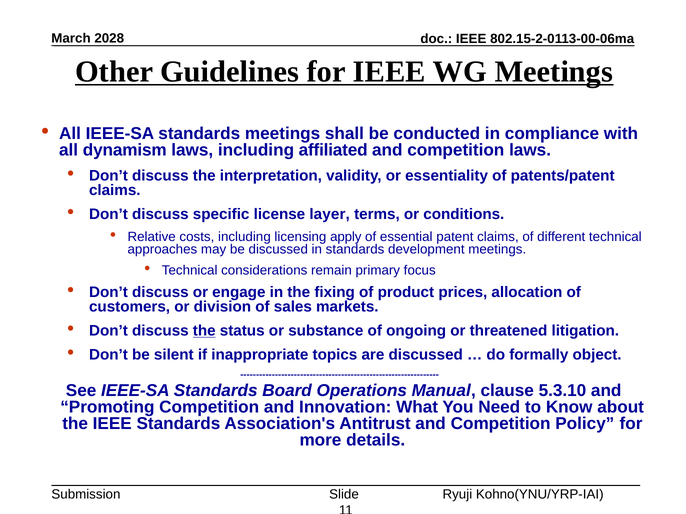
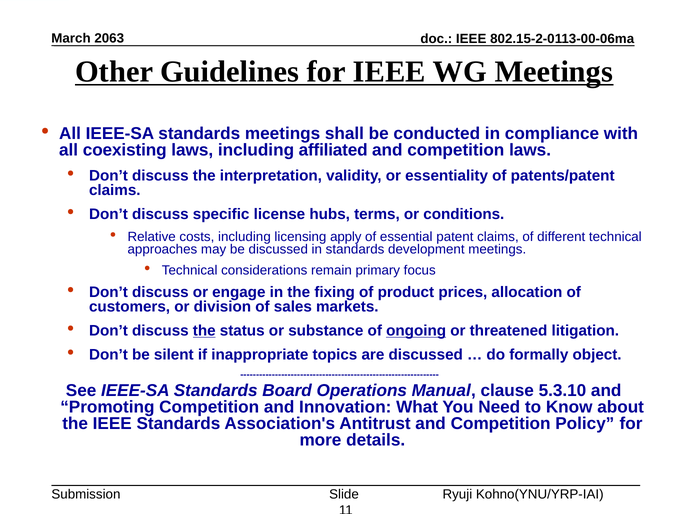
2028: 2028 -> 2063 (109, 39)
dynamism: dynamism -> coexisting (125, 150)
layer: layer -> hubs (330, 214)
ongoing underline: none -> present (416, 331)
